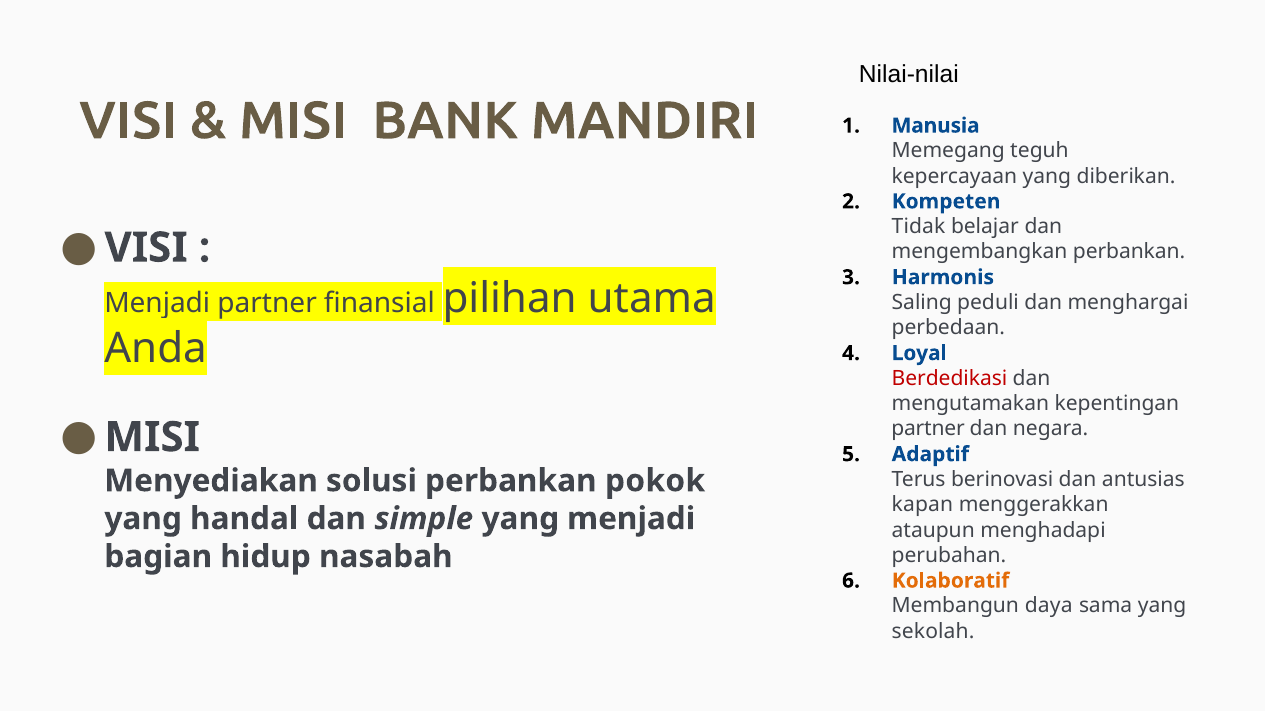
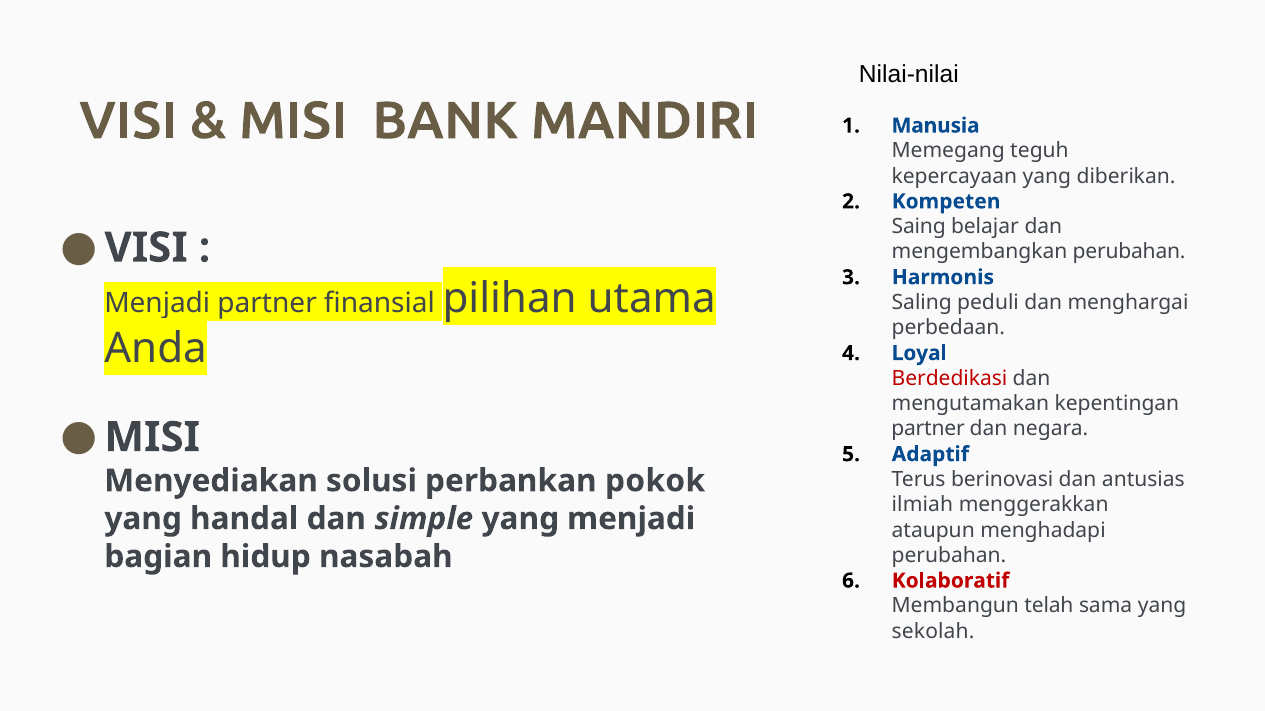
Tidak: Tidak -> Saing (919, 227)
mengembangkan perbankan: perbankan -> perubahan (1129, 252)
kapan: kapan -> ilmiah (922, 505)
Kolaboratif colour: orange -> red (950, 581)
daya: daya -> telah (1049, 606)
